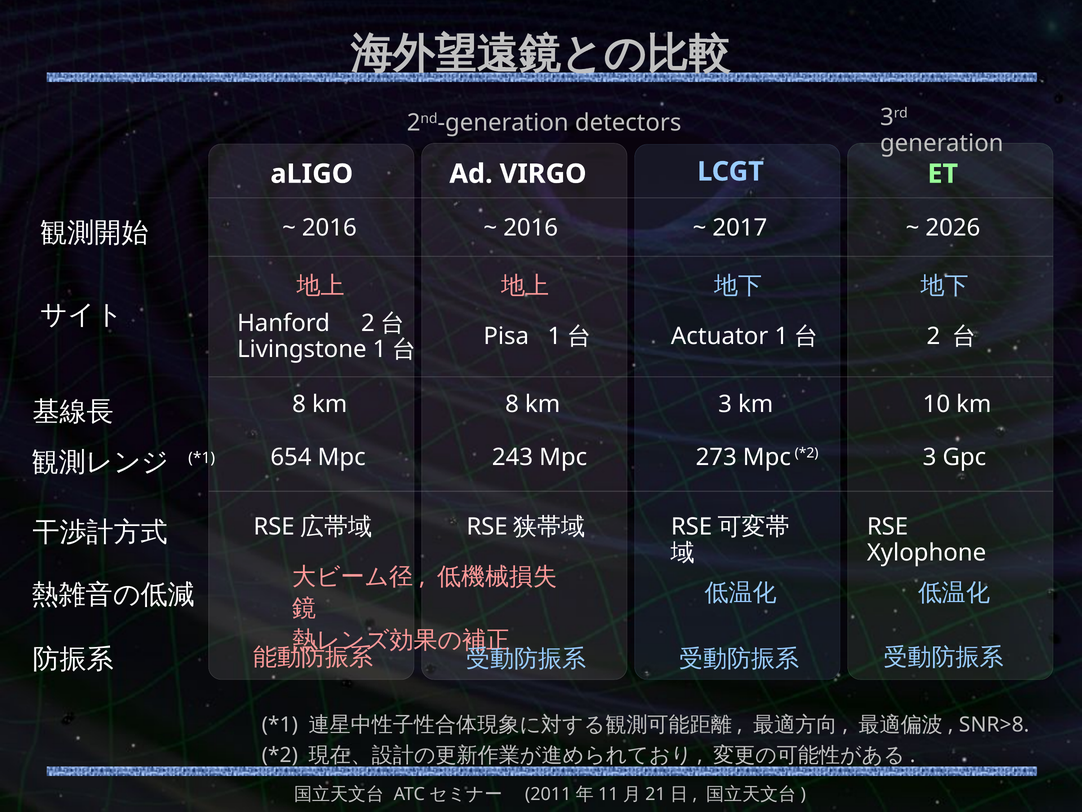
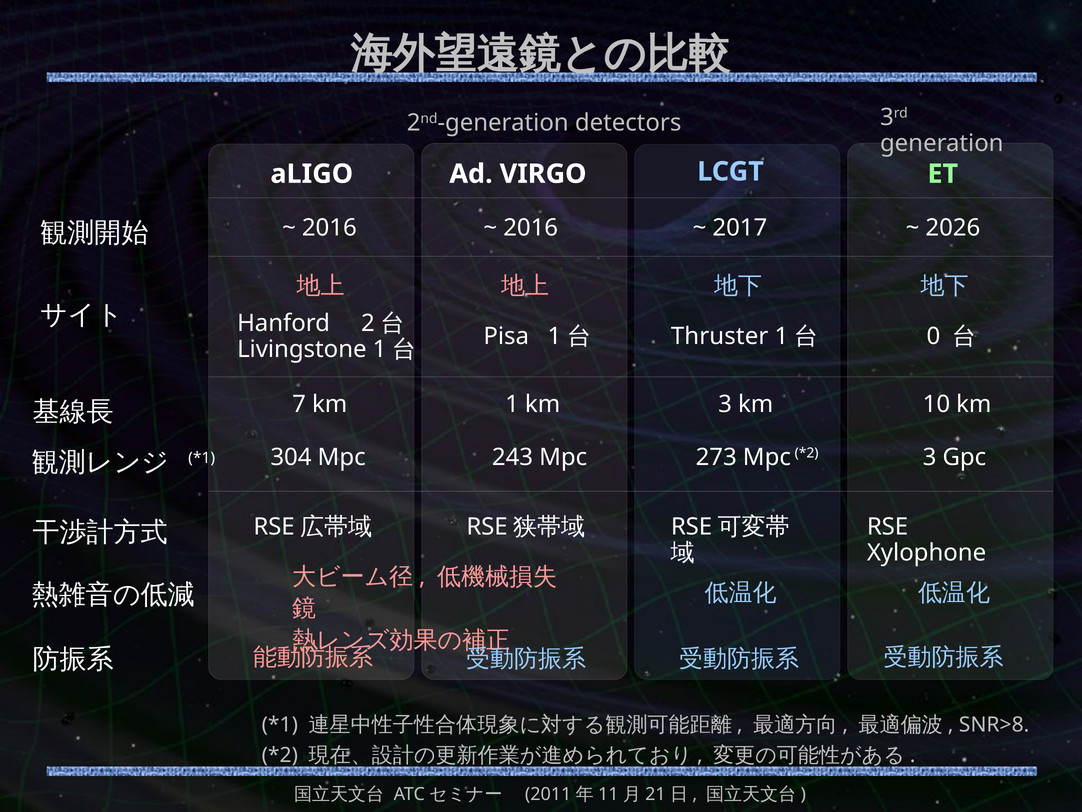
Actuator: Actuator -> Thruster (720, 336)
2: 2 -> 0 (933, 336)
8: 8 -> 7 (299, 404)
km 8: 8 -> 1 (512, 404)
654: 654 -> 304 (291, 457)
